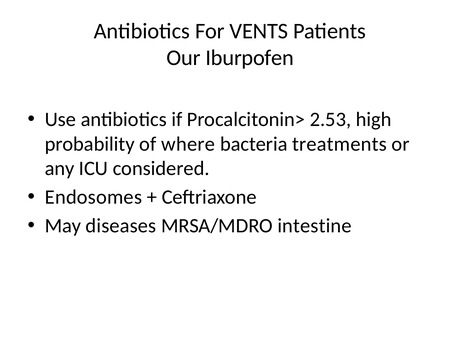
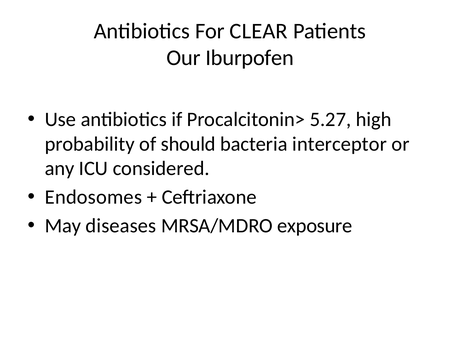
VENTS: VENTS -> CLEAR (259, 31)
2.53: 2.53 -> 5.27 (330, 119)
where: where -> should (188, 144)
treatments: treatments -> interceptor (340, 144)
intestine: intestine -> exposure (315, 226)
